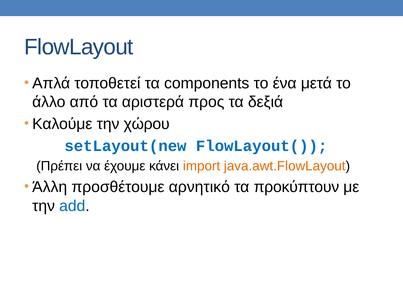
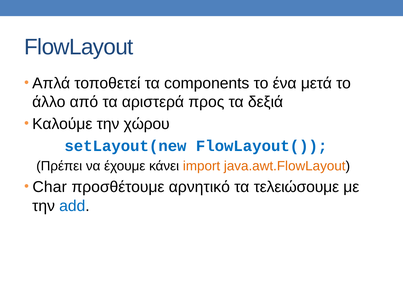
Άλλη: Άλλη -> Char (50, 187)
προκύπτουν: προκύπτουν -> τελειώσουμε (296, 187)
